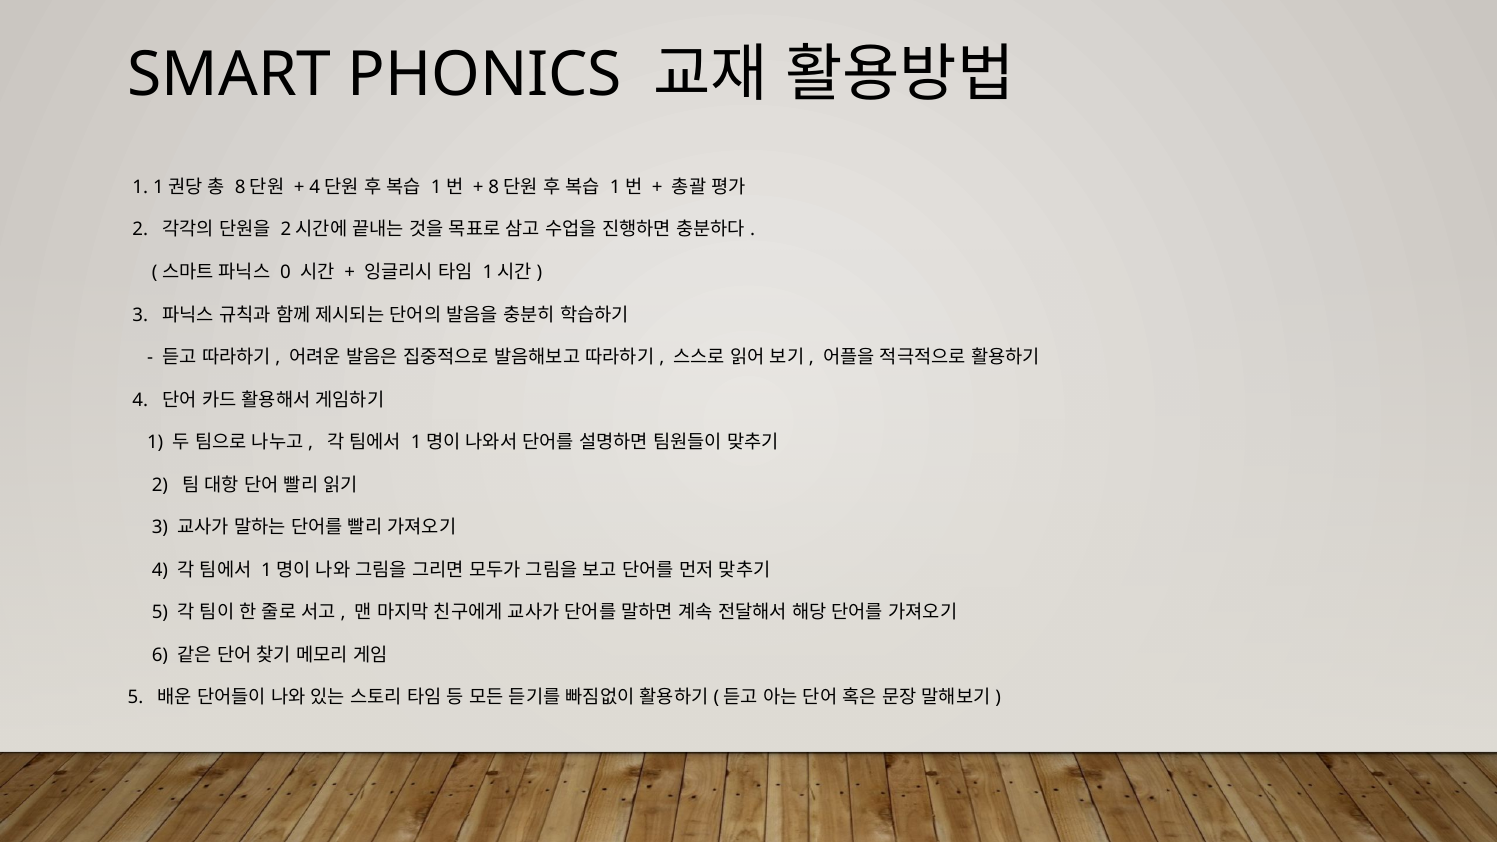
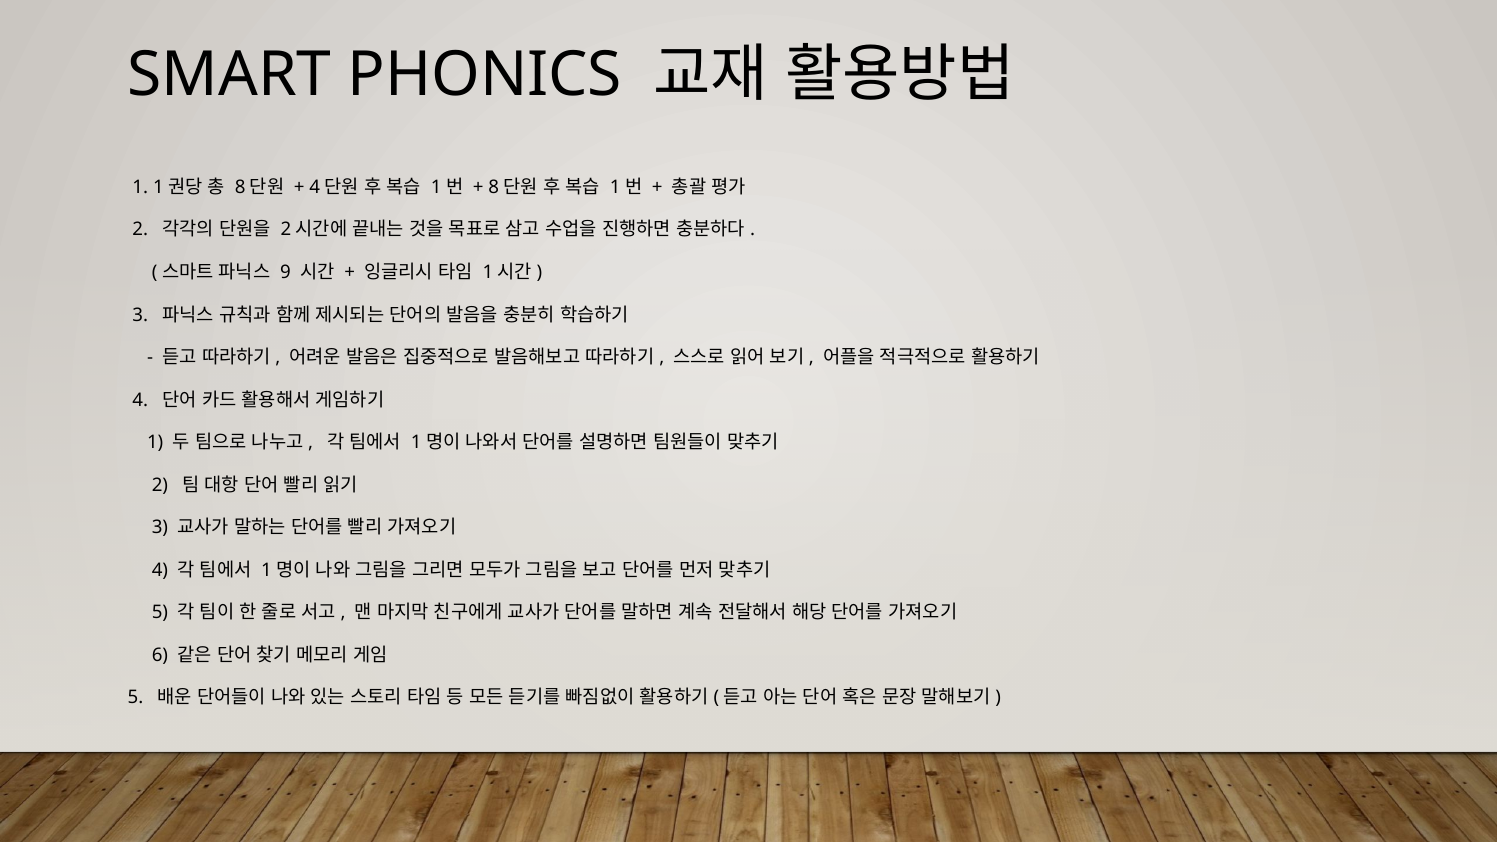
0: 0 -> 9 (286, 272)
